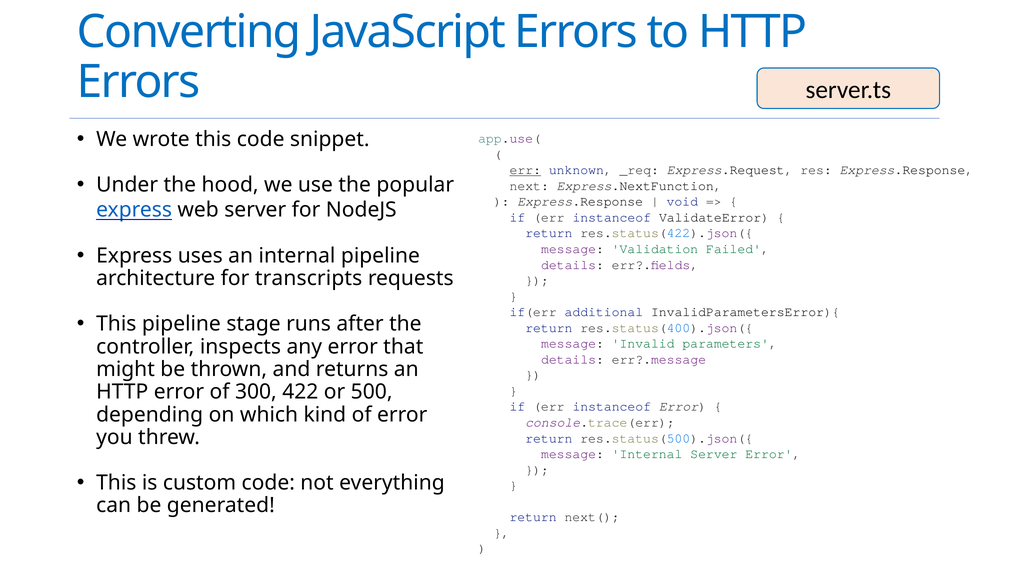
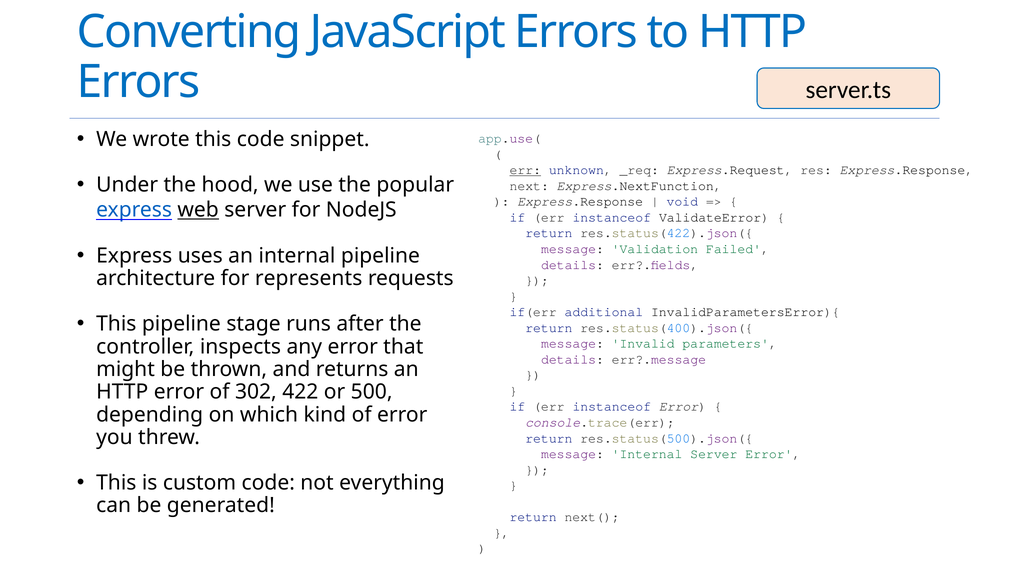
web underline: none -> present (198, 210)
transcripts: transcripts -> represents (309, 278)
300: 300 -> 302 (256, 392)
